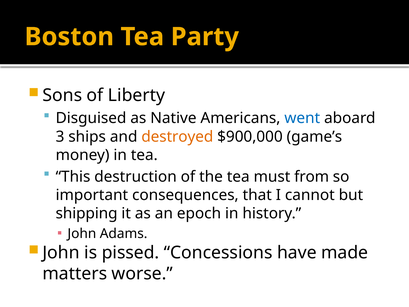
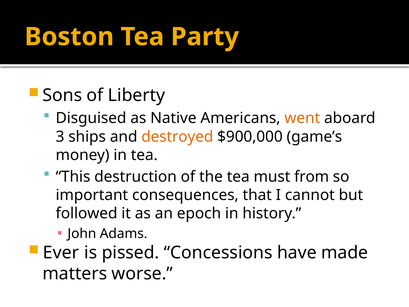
went colour: blue -> orange (302, 118)
shipping: shipping -> followed (87, 213)
John: John -> Ever (61, 252)
